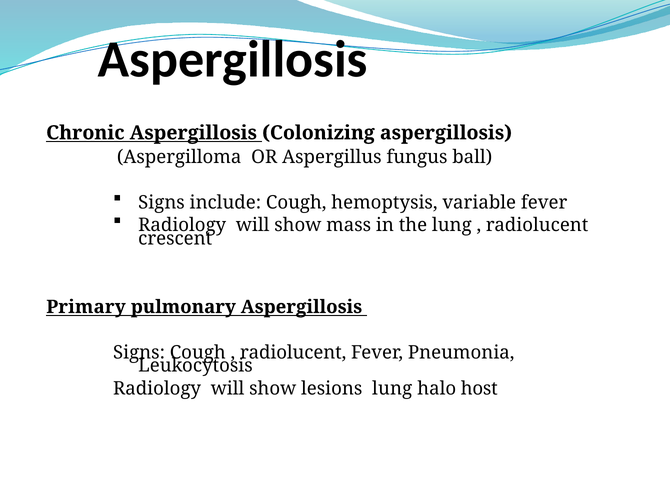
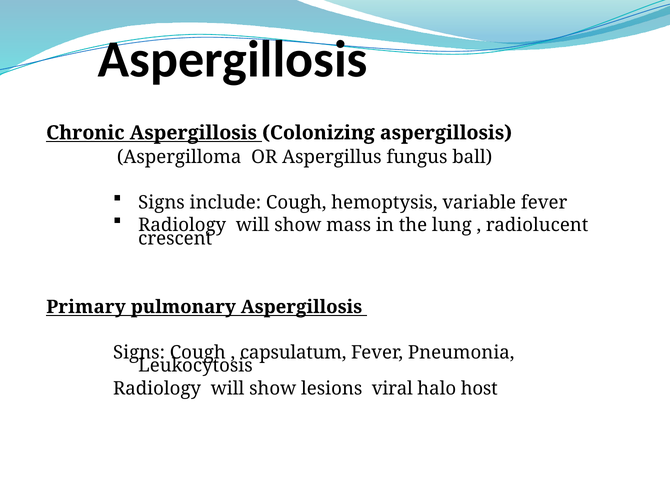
radiolucent: radiolucent -> capsulatum (293, 352)
lesions lung: lung -> viral (392, 388)
